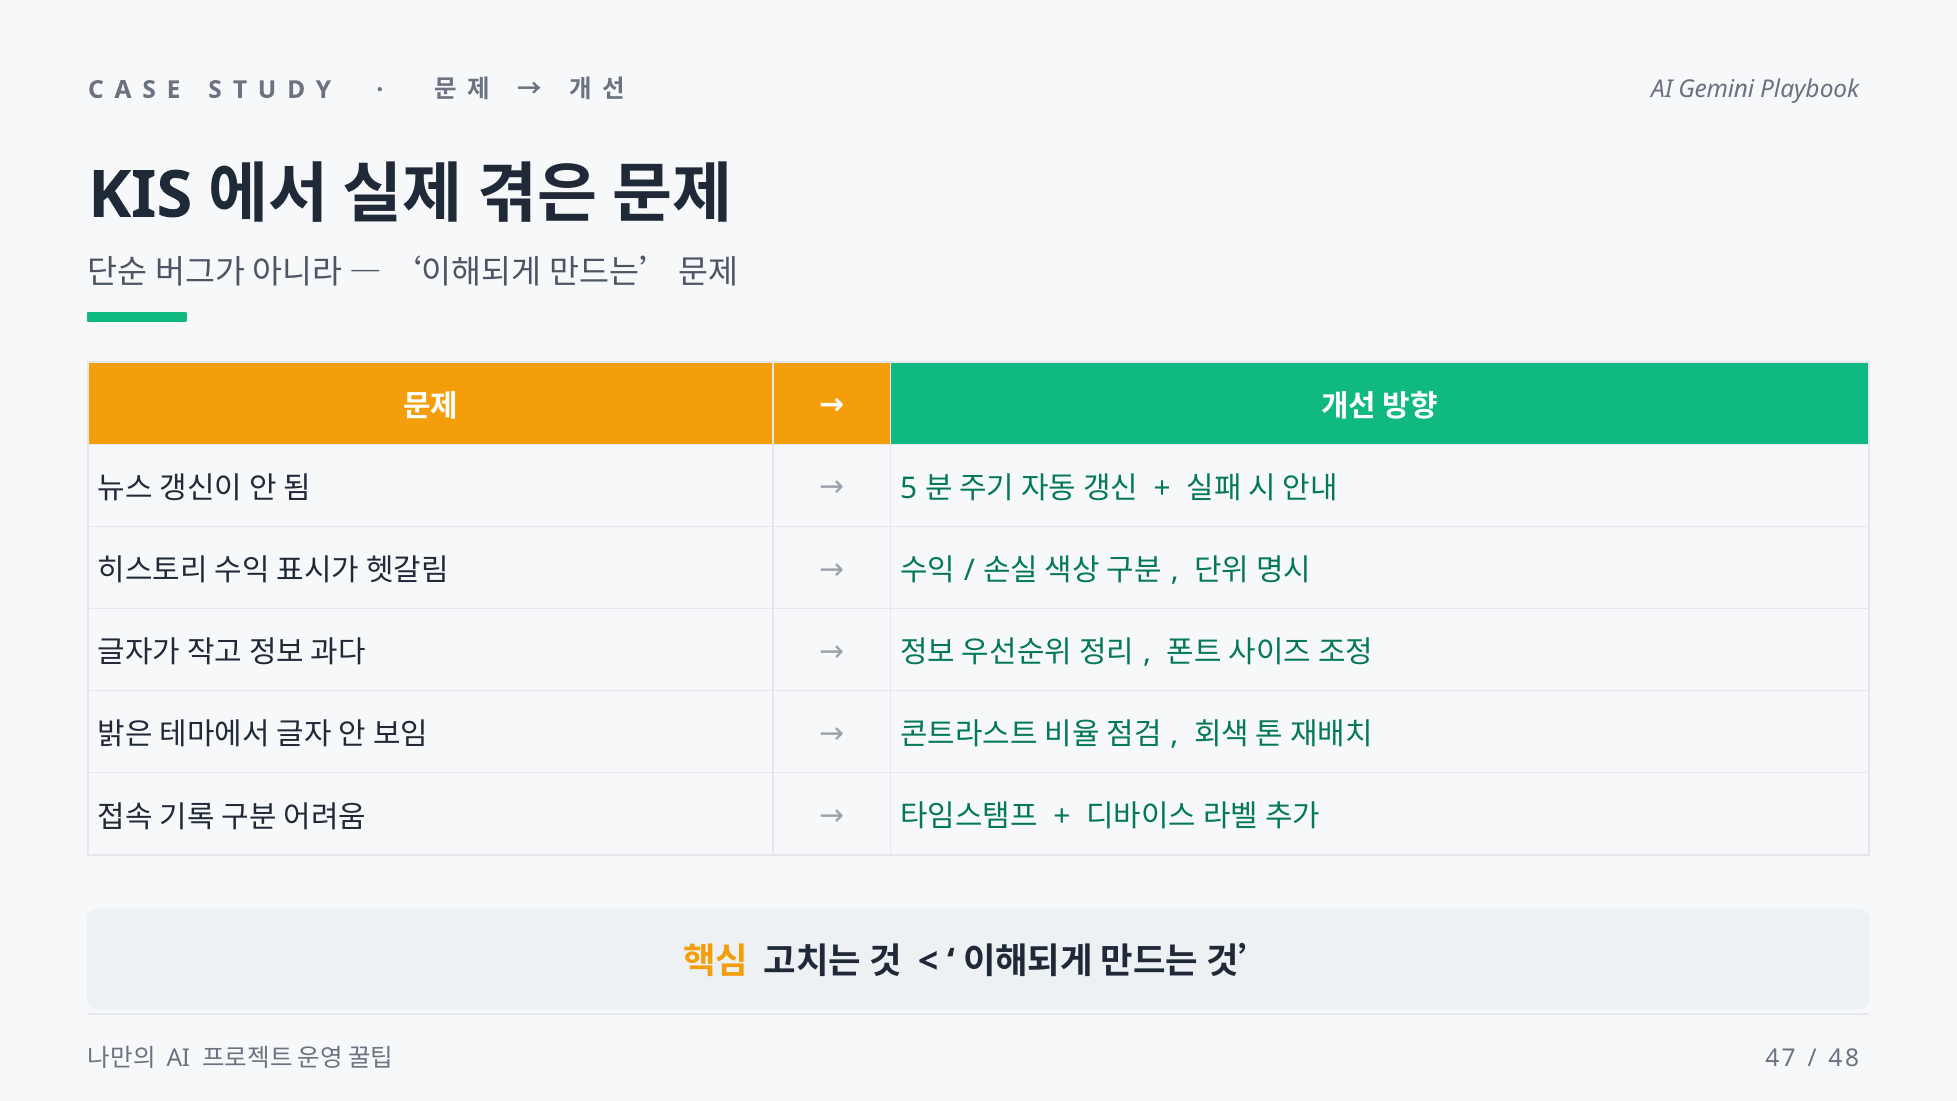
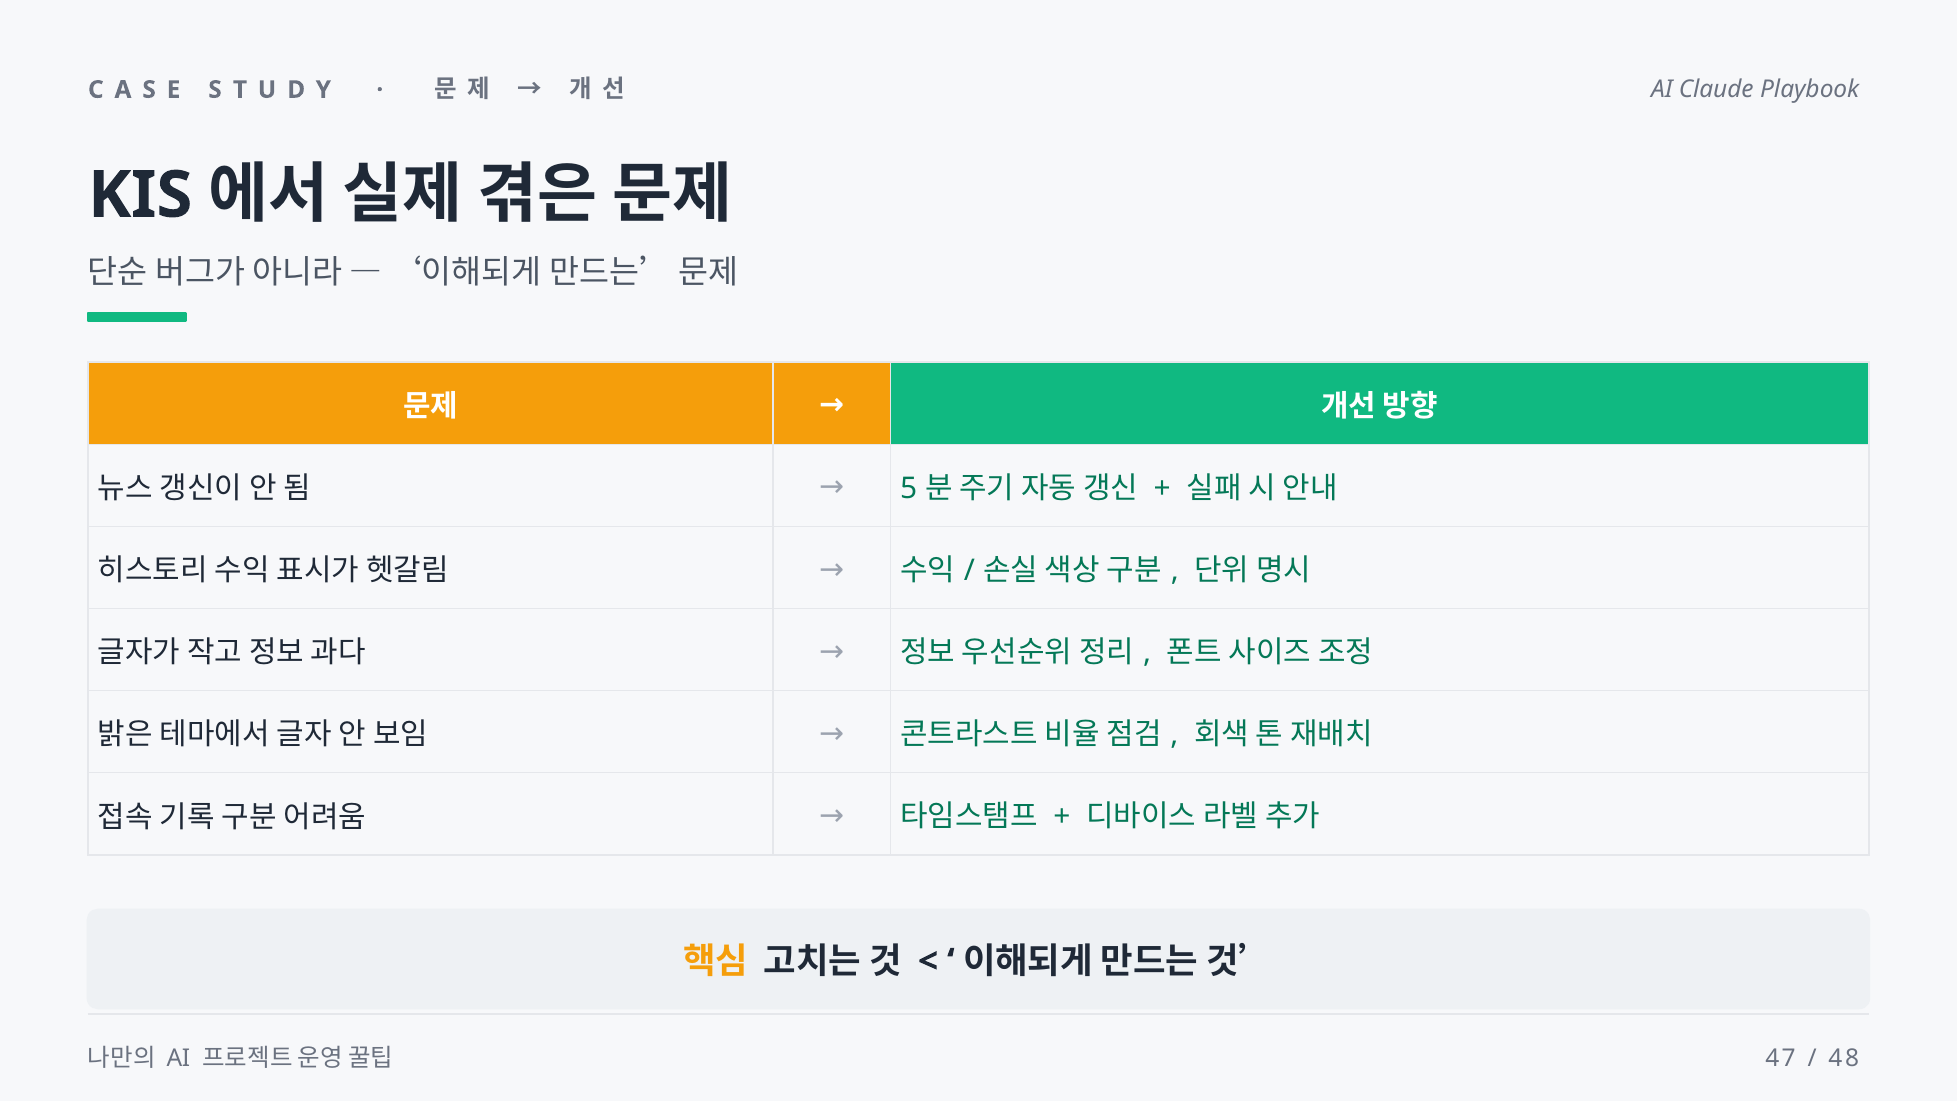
Gemini: Gemini -> Claude (1716, 90)
